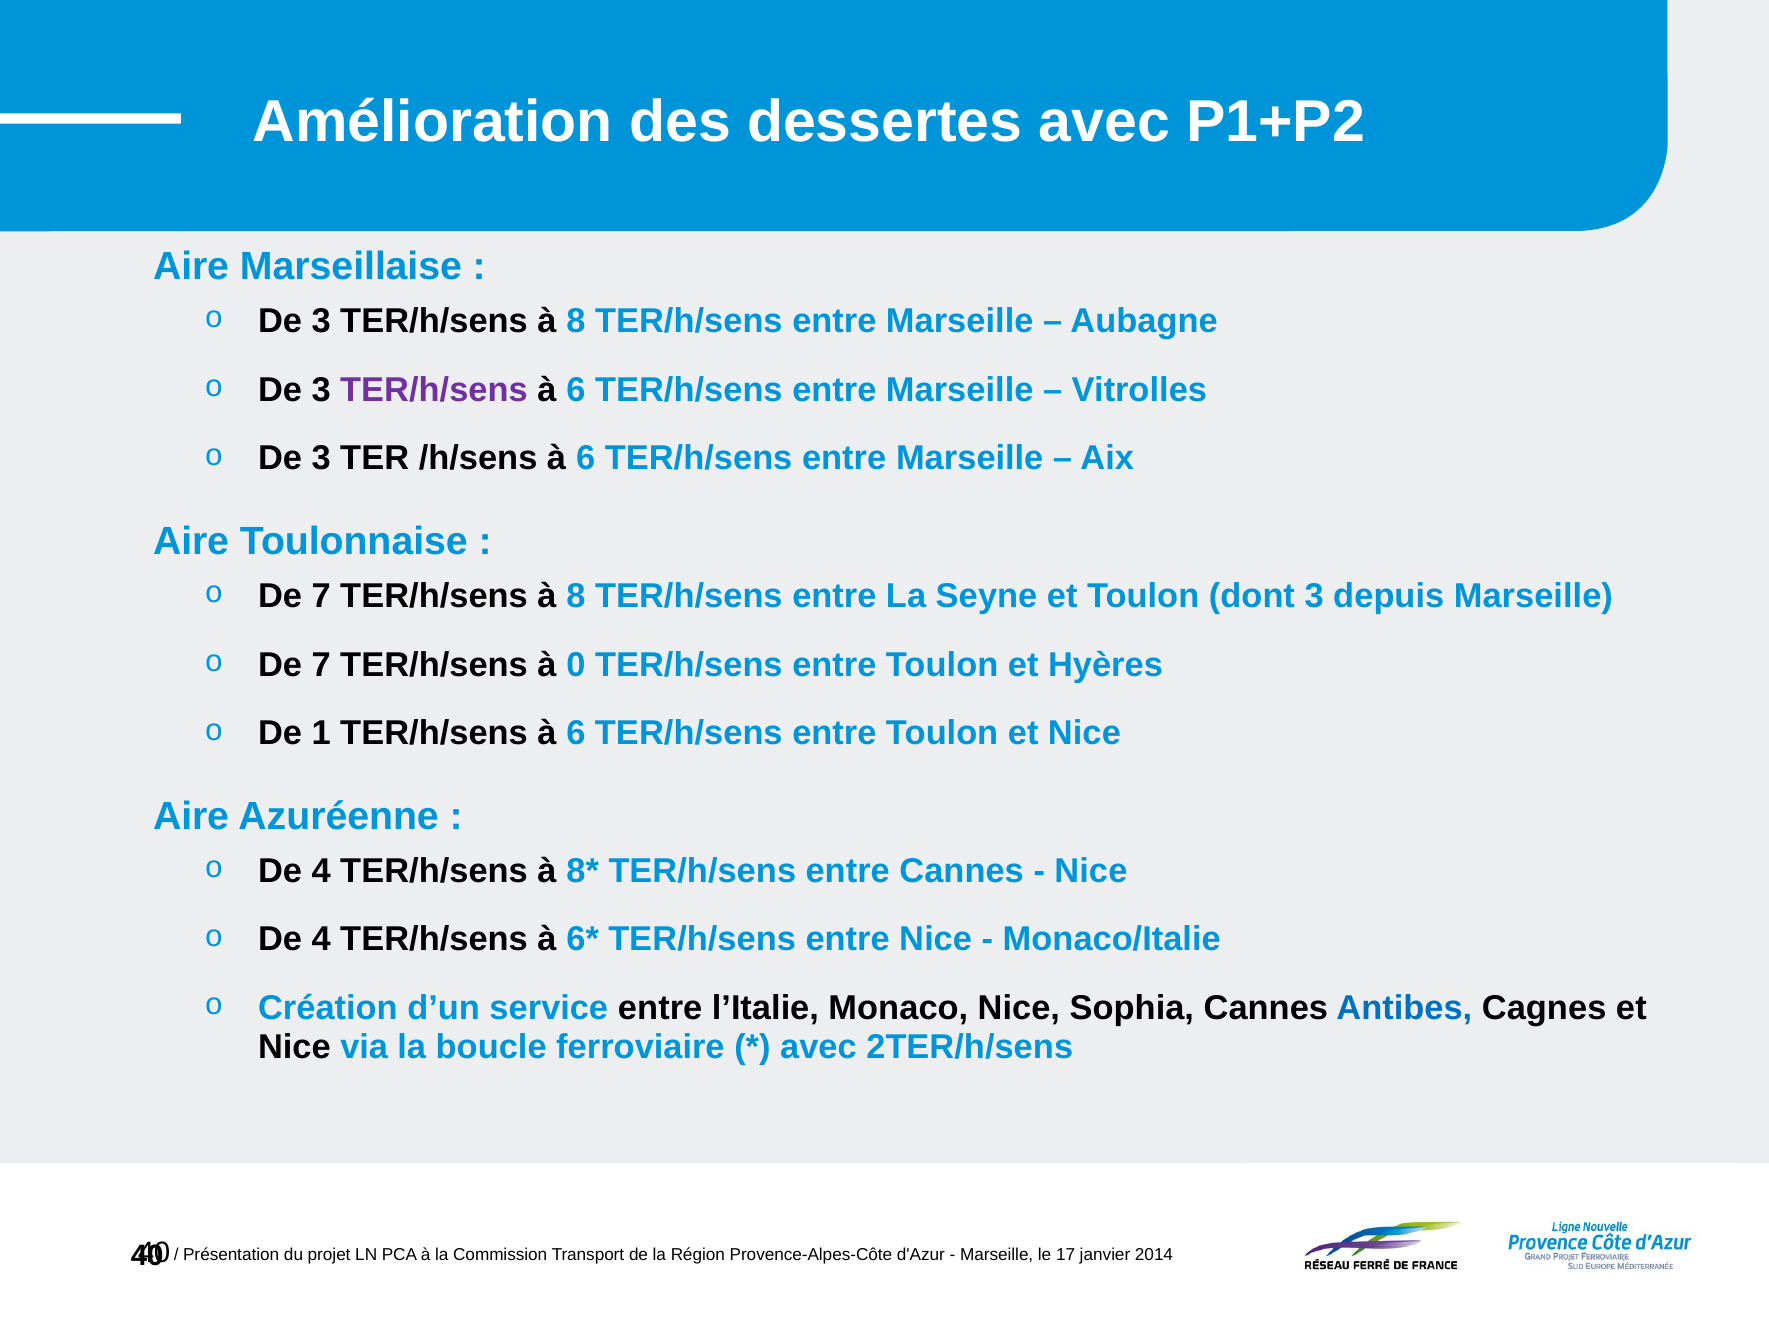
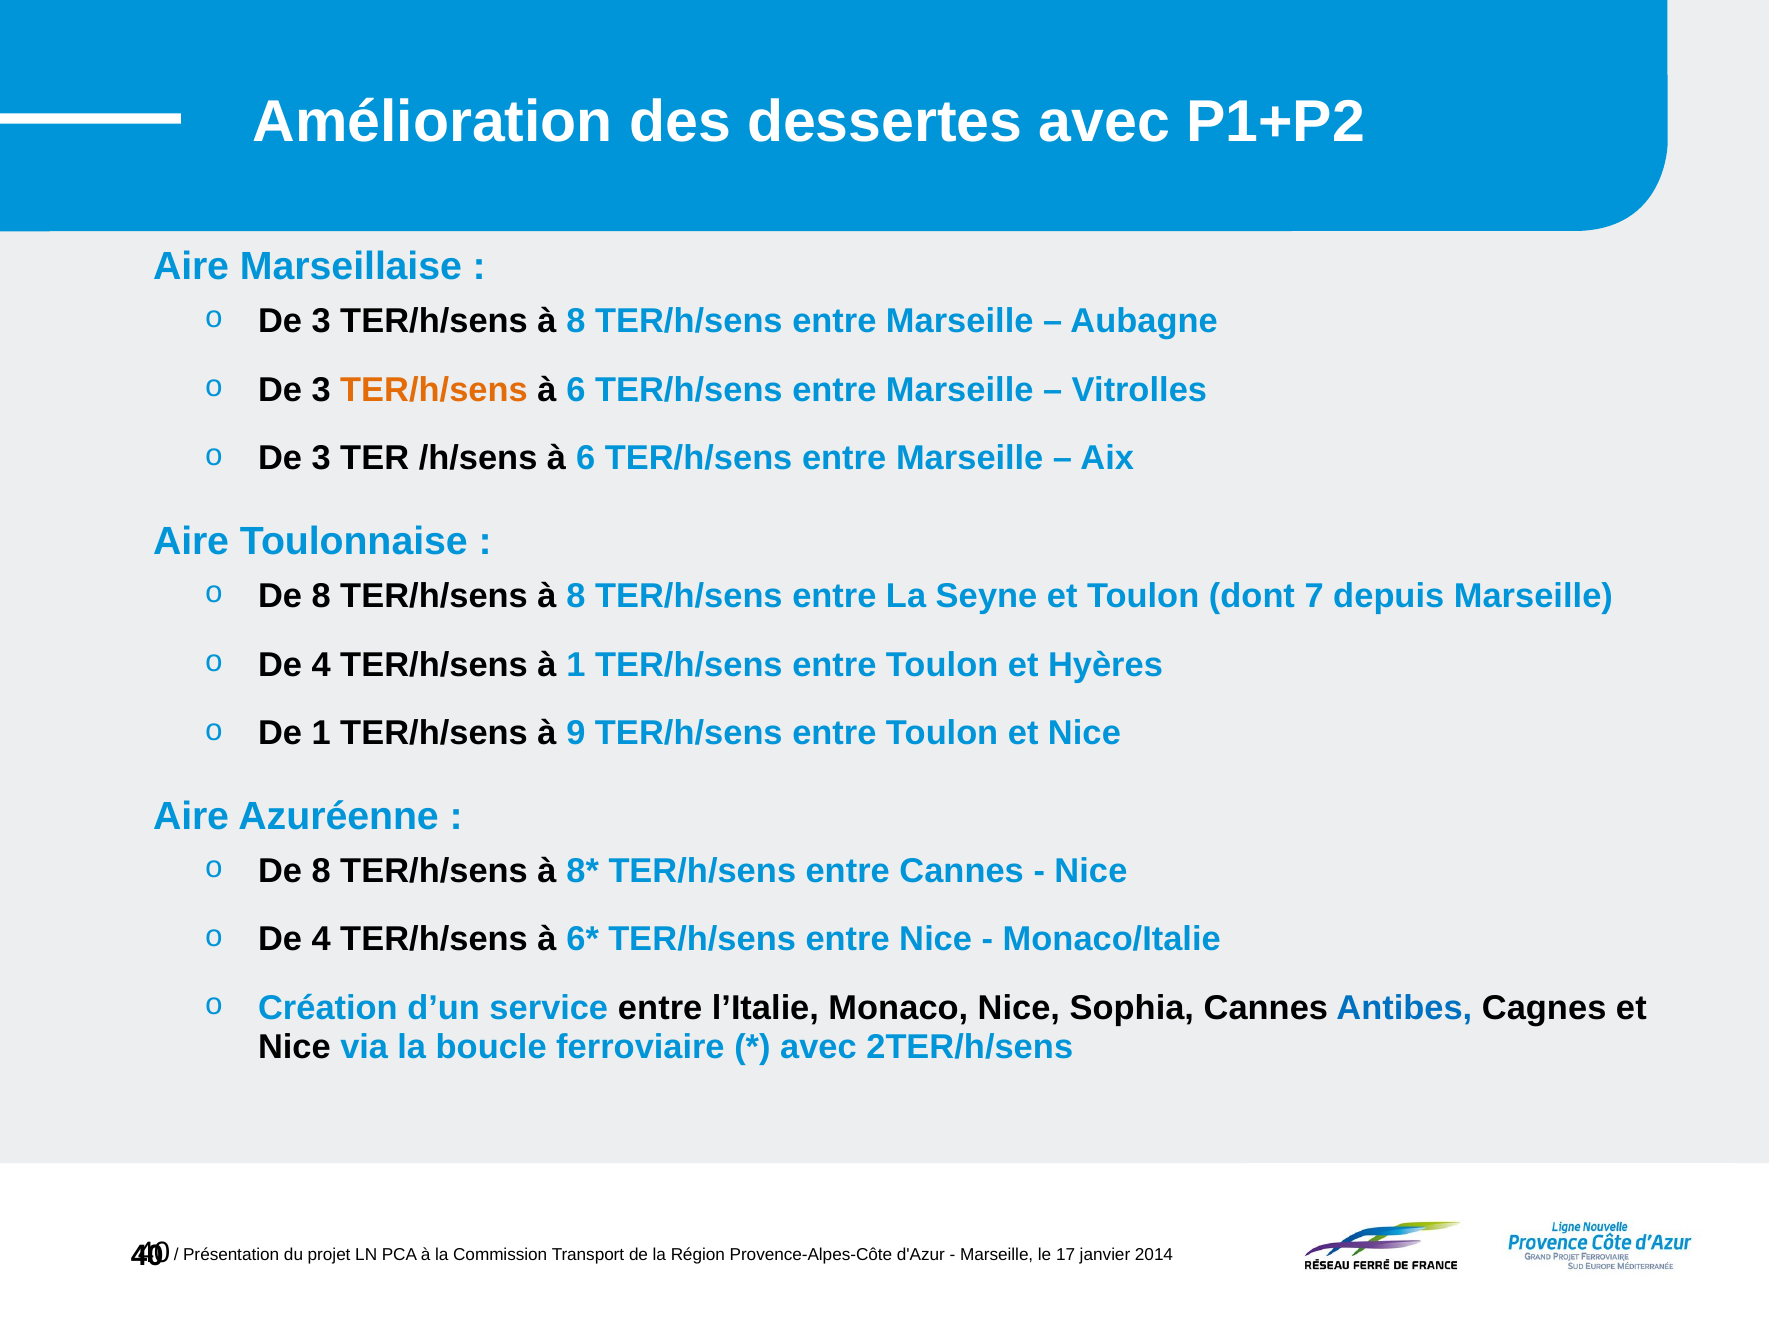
TER/h/sens colour: purple -> orange (434, 390)
7: 7 -> 8 (321, 596)
dont 3: 3 -> 7 (1314, 596)
7: 7 -> 4 (321, 665)
à 0: 0 -> 1 (576, 665)
1 TER/h/sens à 6: 6 -> 9 (576, 733)
4: 4 -> 8 (321, 871)
